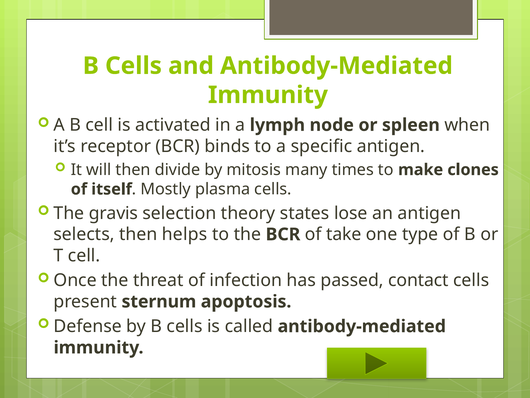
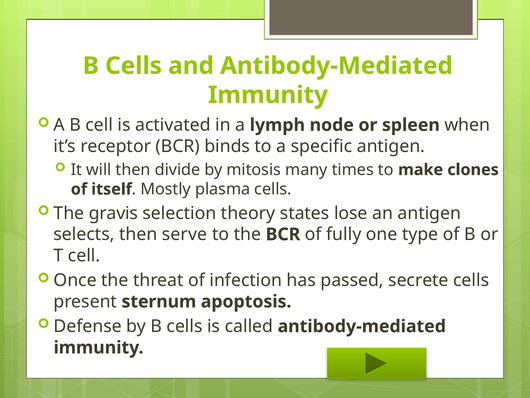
helps: helps -> serve (185, 234)
take: take -> fully (344, 234)
contact: contact -> secrete (418, 280)
